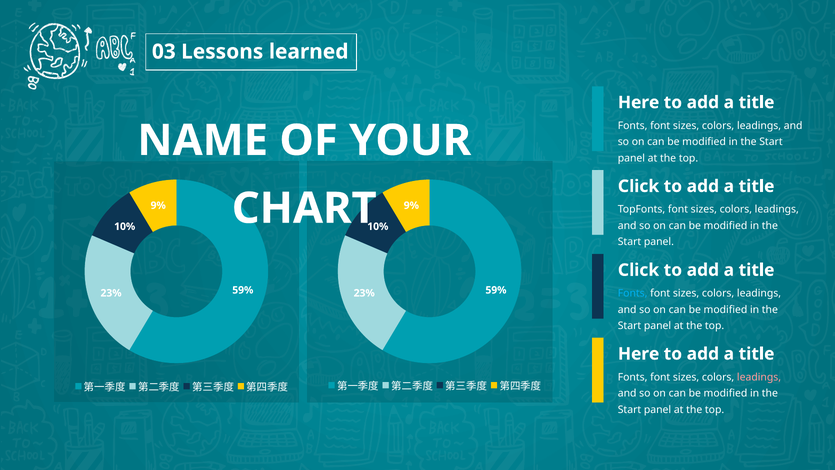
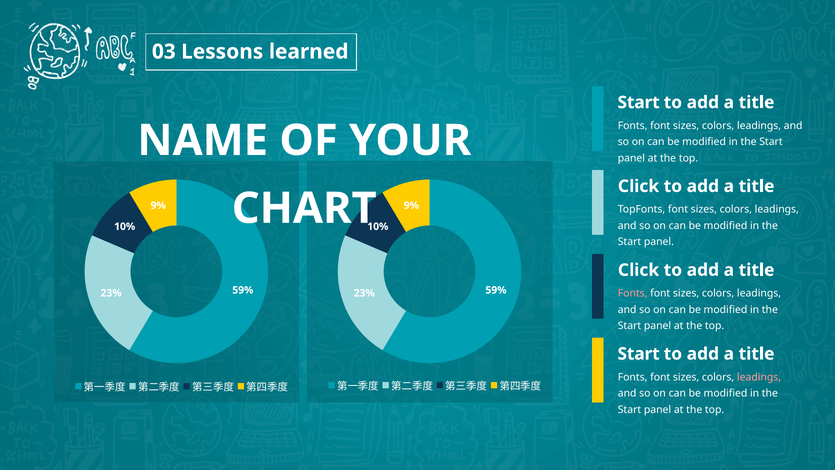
Here: Here -> Start (639, 102)
Fonts colour: light blue -> pink (633, 293)
Here: Here -> Start (639, 354)
